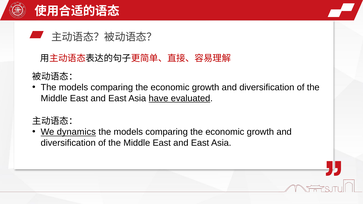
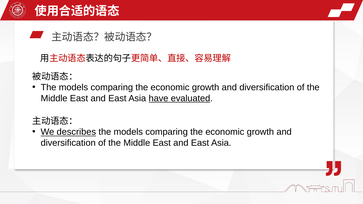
dynamics: dynamics -> describes (76, 132)
